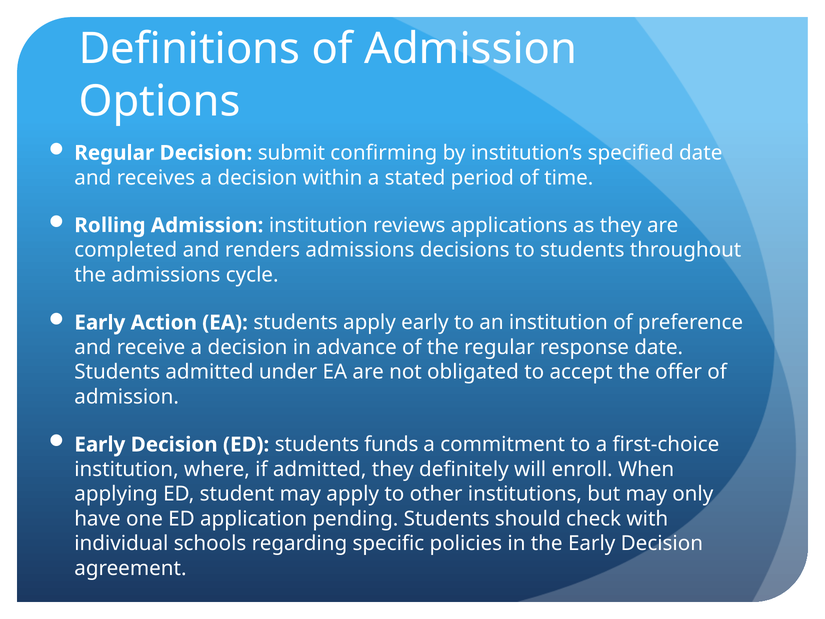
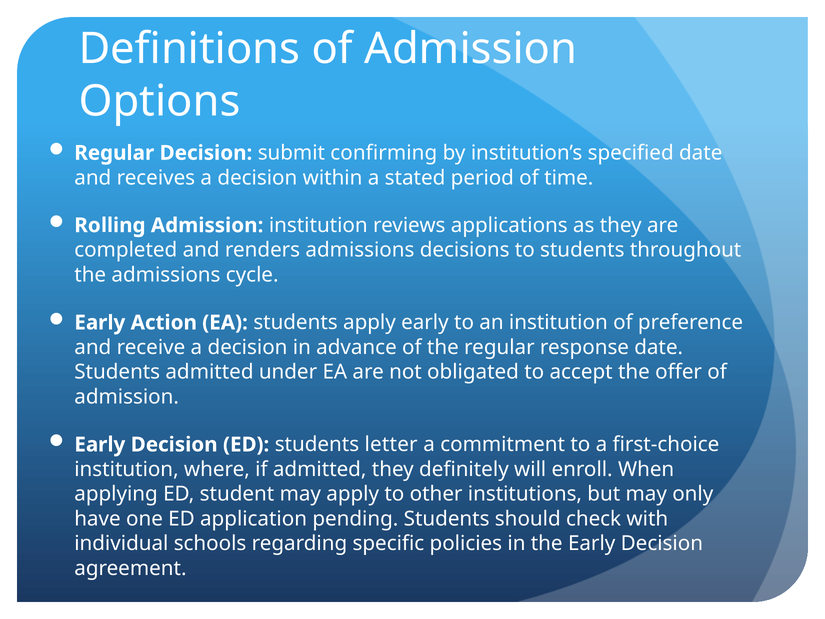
funds: funds -> letter (391, 444)
